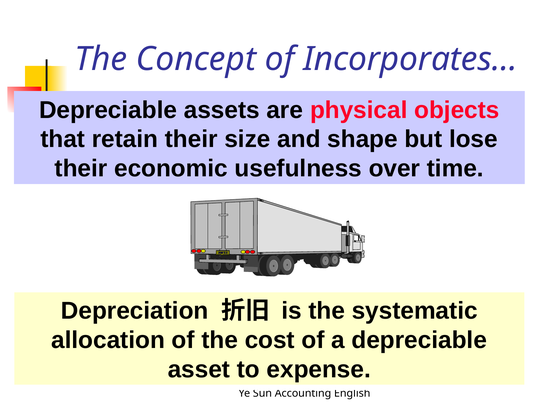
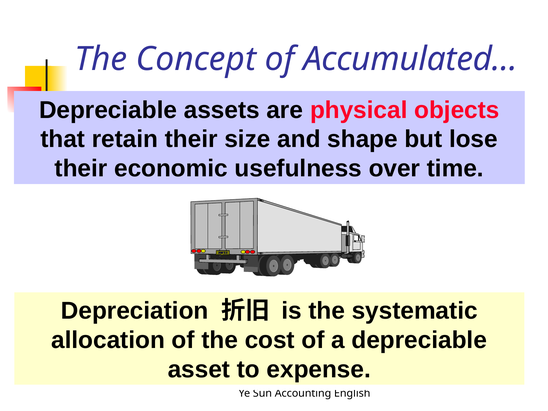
Incorporates…: Incorporates… -> Accumulated… (410, 59)
